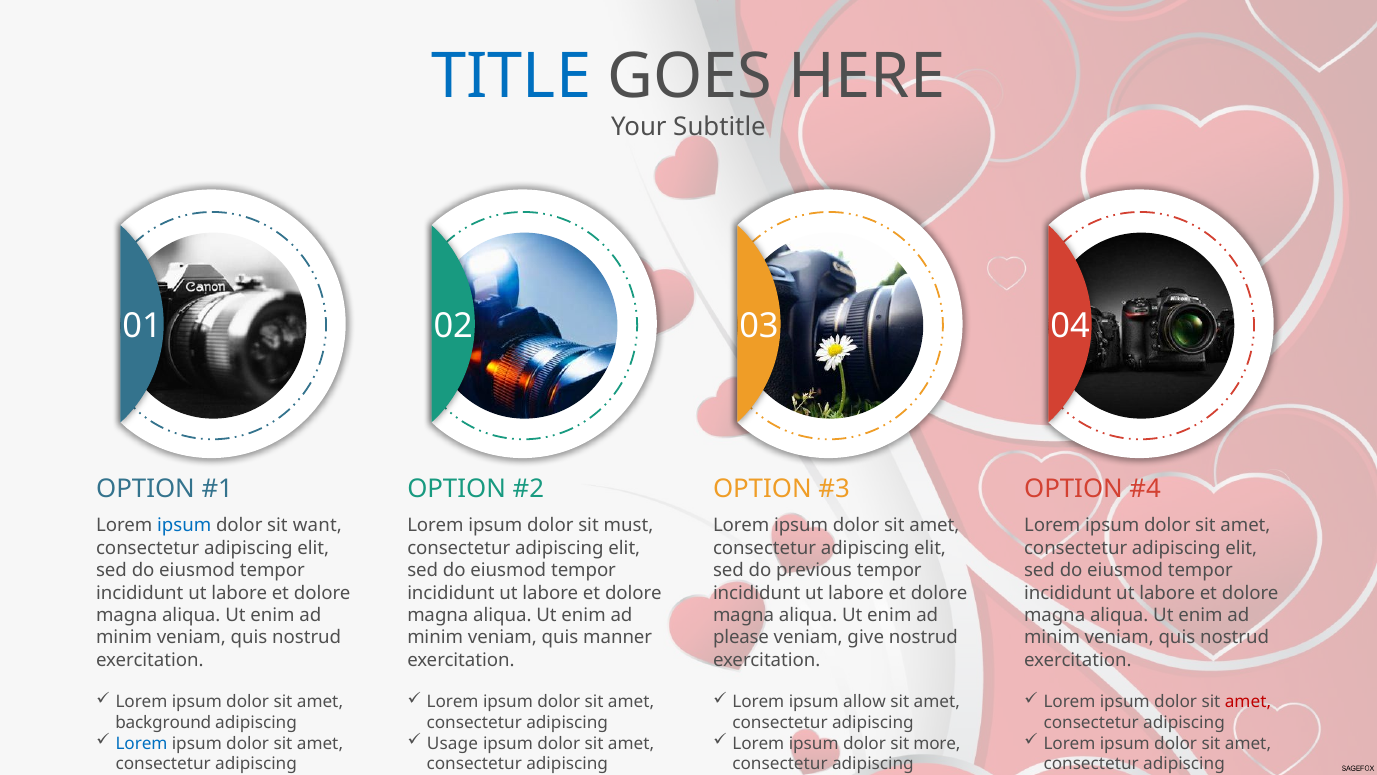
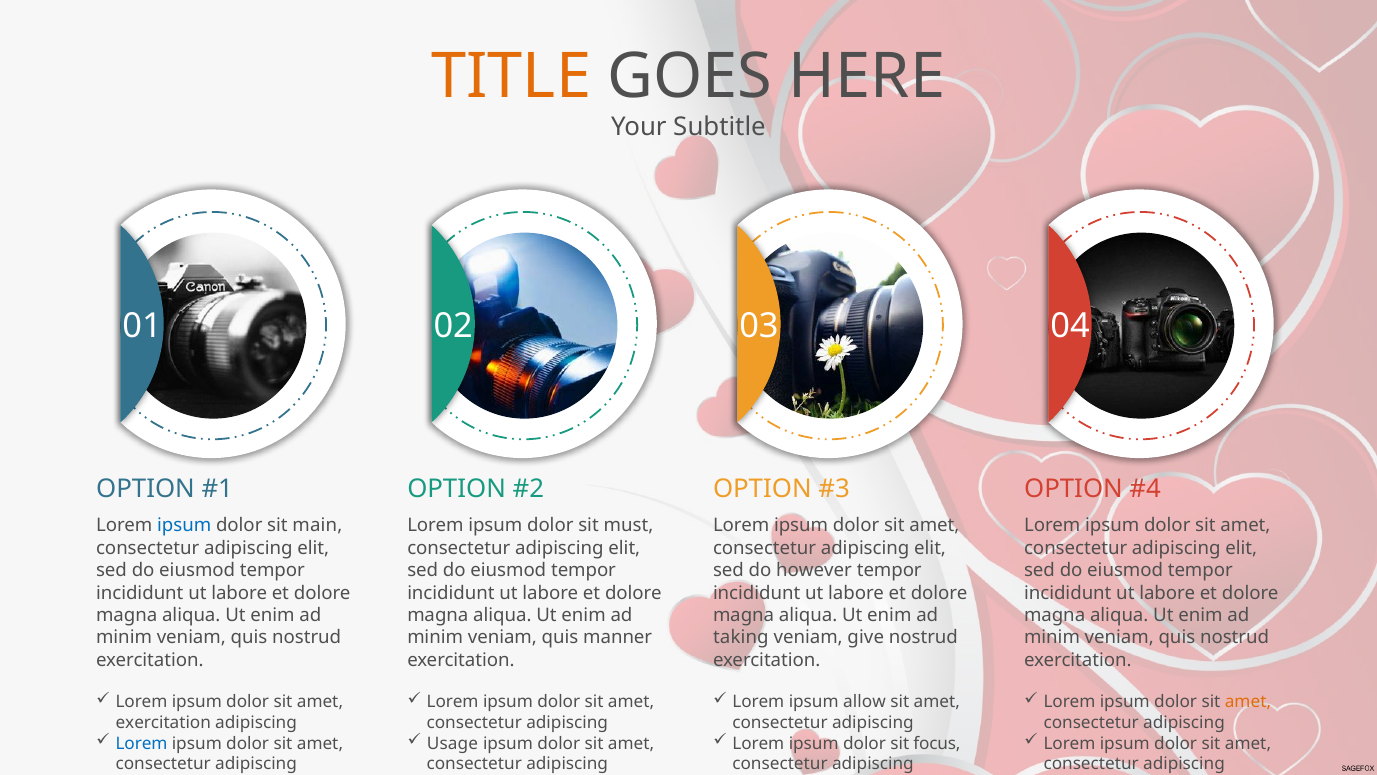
TITLE colour: blue -> orange (511, 76)
want: want -> main (317, 525)
previous: previous -> however (814, 570)
please: please -> taking (741, 637)
amet colour: red -> orange (1248, 702)
background: background -> exercitation (163, 722)
more: more -> focus (937, 743)
